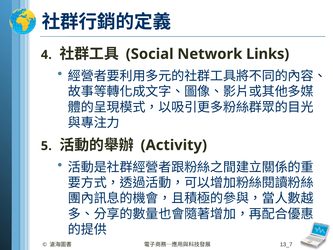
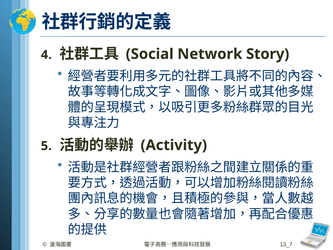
Links: Links -> Story (268, 54)
